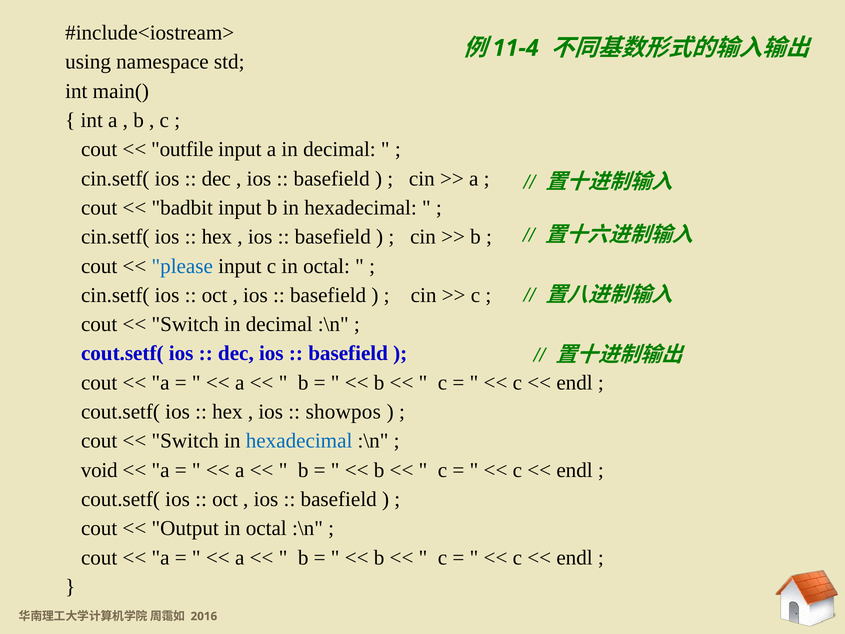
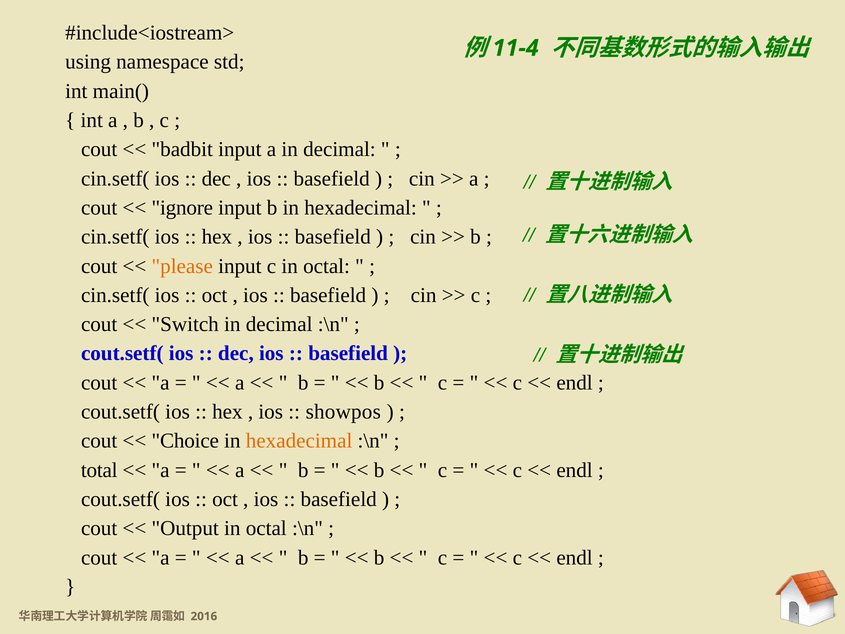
outfile: outfile -> badbit (182, 149)
badbit: badbit -> ignore (182, 208)
please colour: blue -> orange (182, 266)
Switch: Switch -> Choice (185, 441)
hexadecimal colour: blue -> orange (299, 441)
void: void -> total (99, 470)
